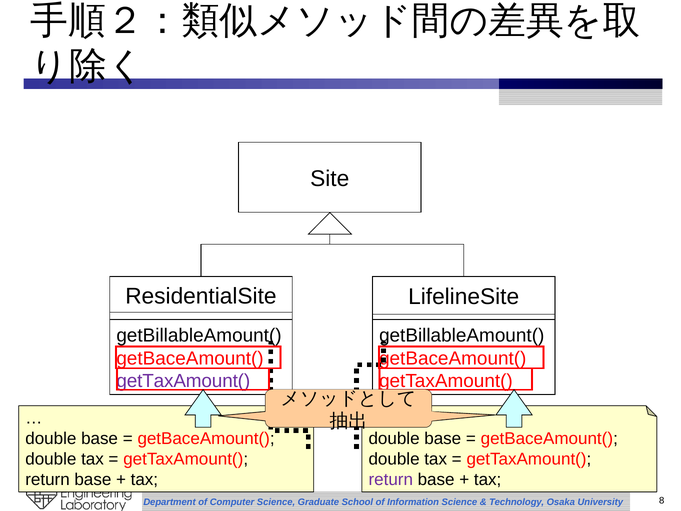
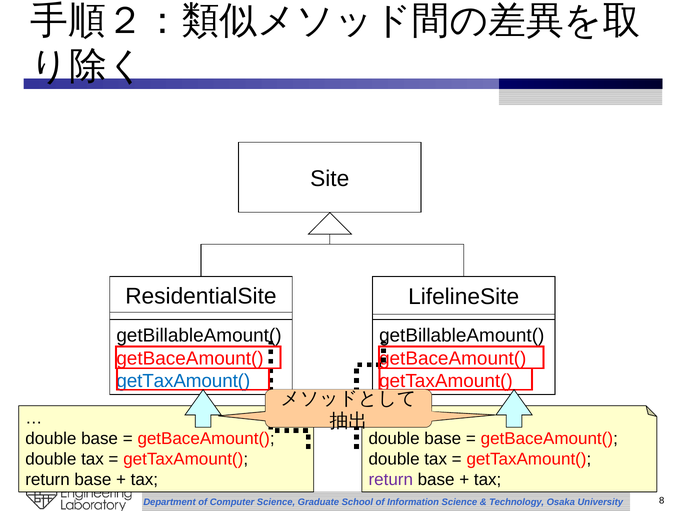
getTaxAmount( colour: purple -> blue (183, 381)
